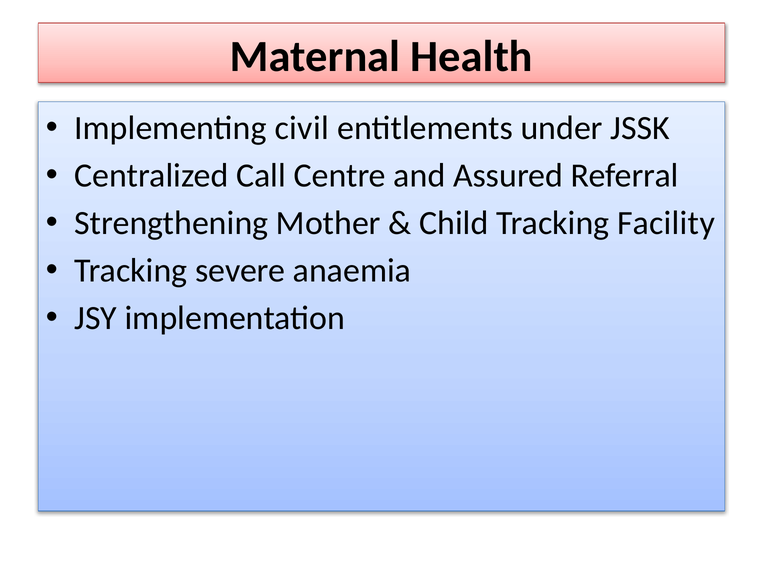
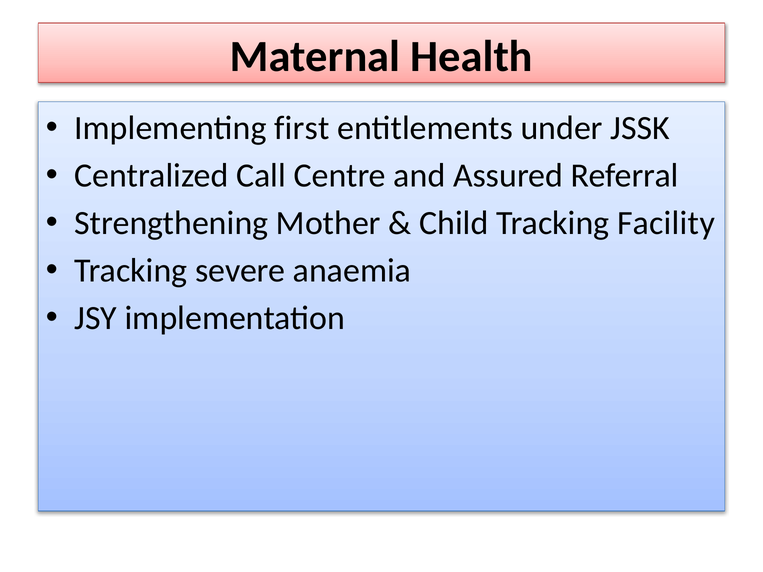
civil: civil -> first (302, 128)
